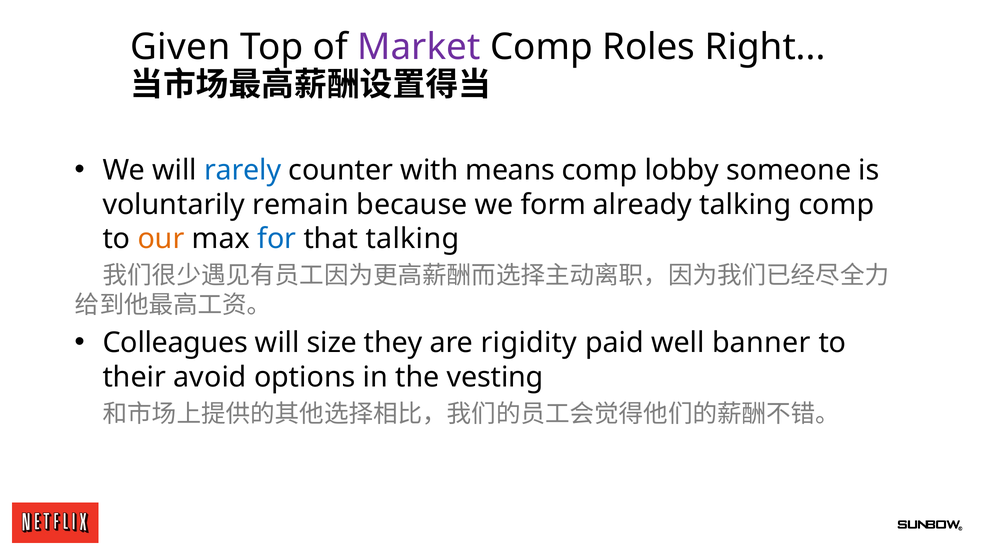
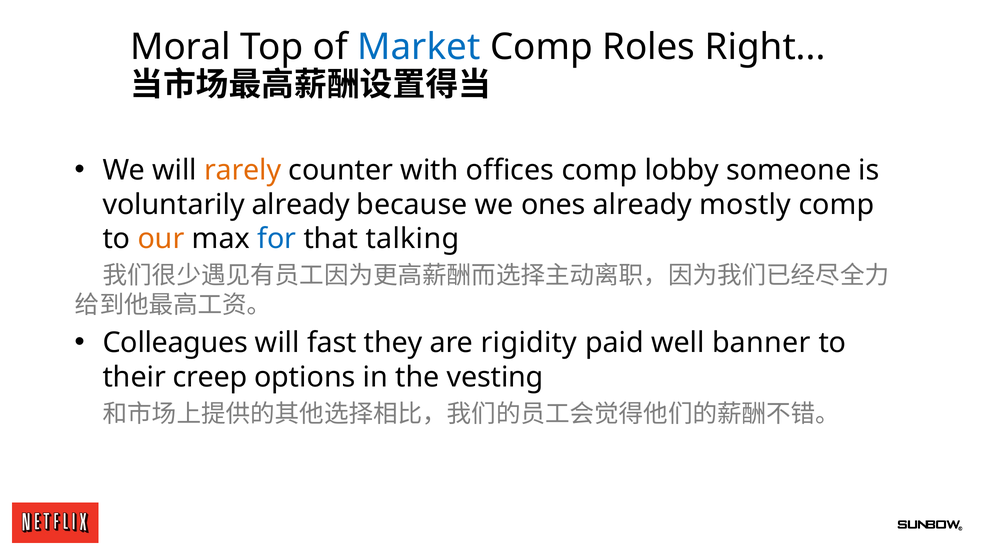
Given: Given -> Moral (181, 47)
Market colour: purple -> blue (419, 47)
rarely colour: blue -> orange (243, 170)
means: means -> offices (510, 170)
voluntarily remain: remain -> already (301, 205)
form: form -> ones (553, 205)
already talking: talking -> mostly (745, 205)
size: size -> fast (332, 343)
avoid: avoid -> creep (210, 377)
